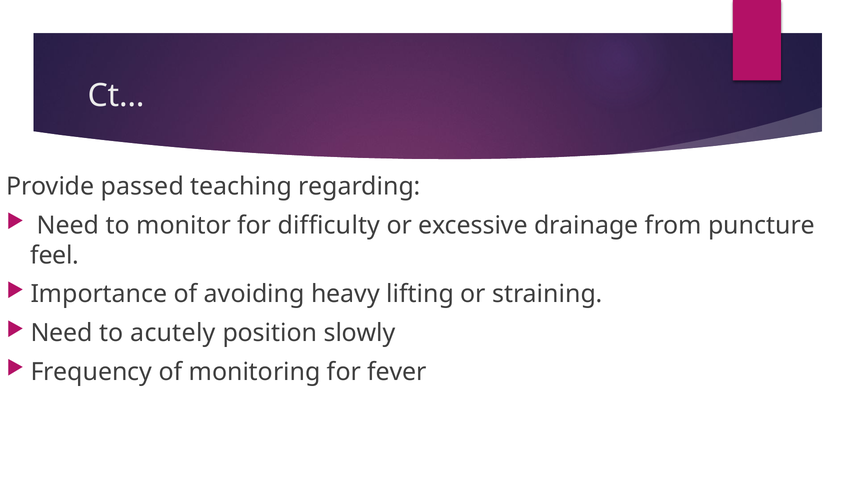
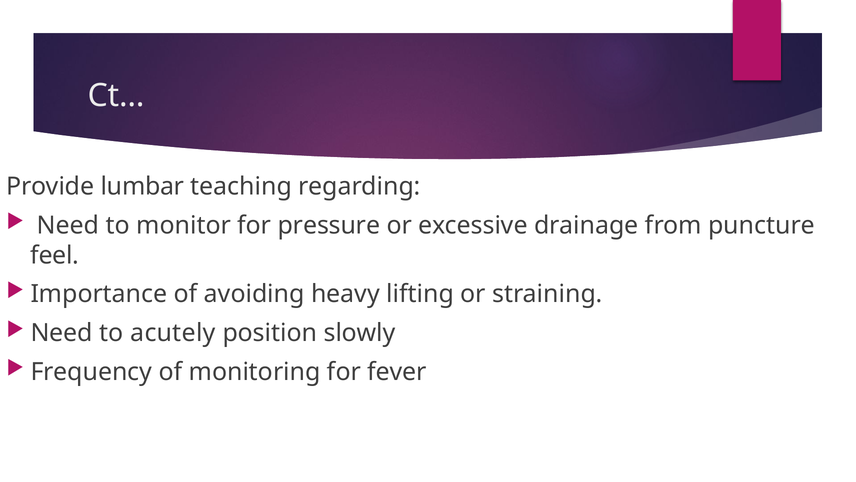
passed: passed -> lumbar (142, 186)
difficulty: difficulty -> pressure (329, 225)
